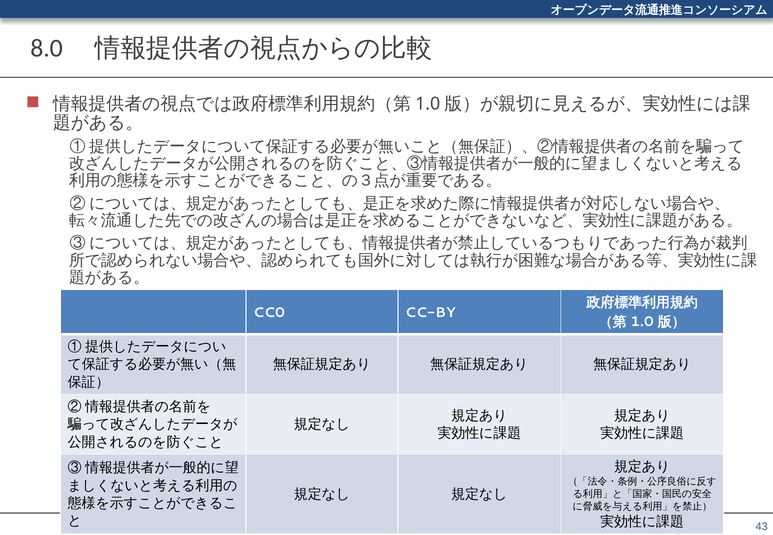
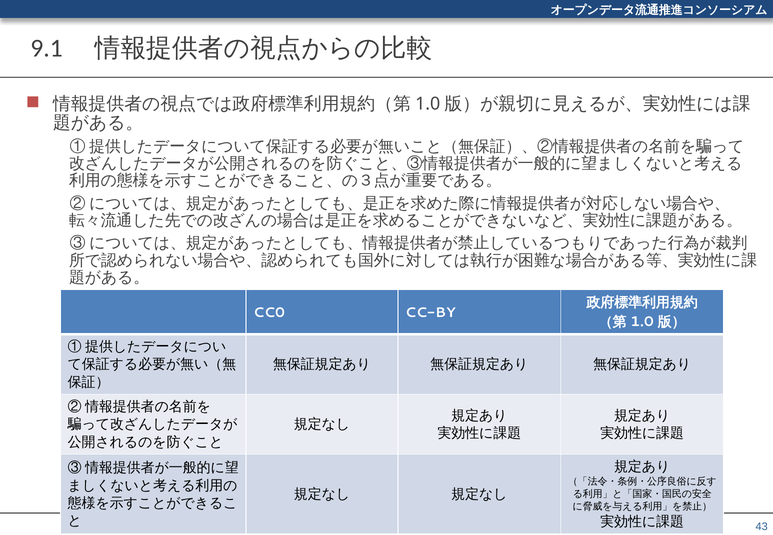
8.0: 8.0 -> 9.1 (47, 48)
